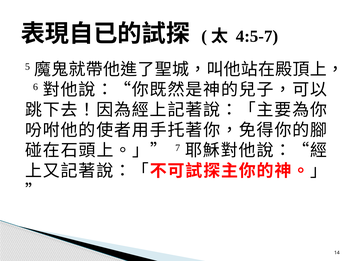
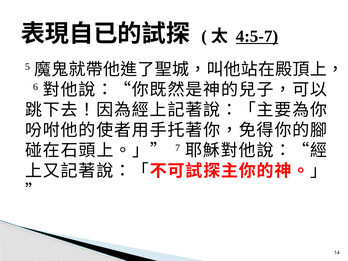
4:5-7 underline: none -> present (257, 36)
